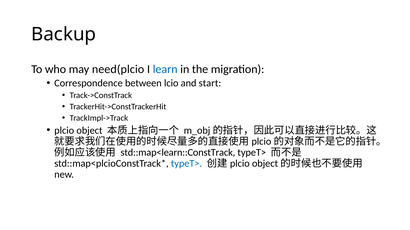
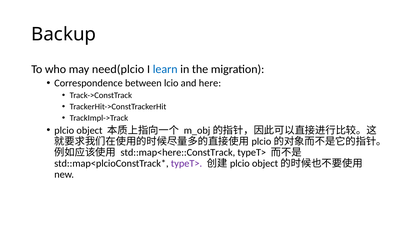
start: start -> here (210, 83)
std::map<learn::ConstTrack: std::map<learn::ConstTrack -> std::map<here::ConstTrack (178, 153)
typeT> colour: blue -> purple (186, 164)
